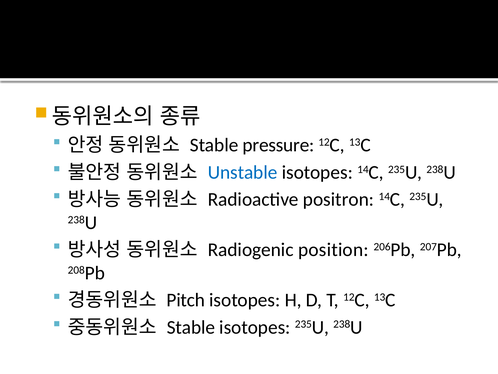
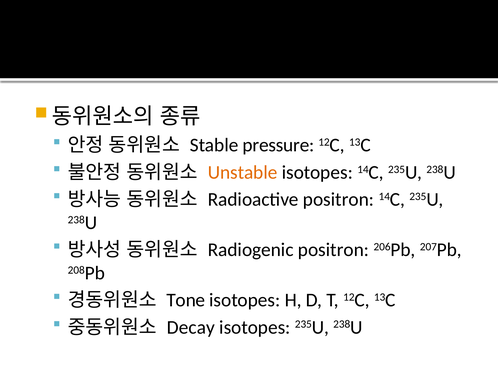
Unstable colour: blue -> orange (243, 172)
Radiogenic position: position -> positron (333, 249)
Pitch: Pitch -> Tone (186, 300)
Stable: Stable -> Decay (191, 327)
